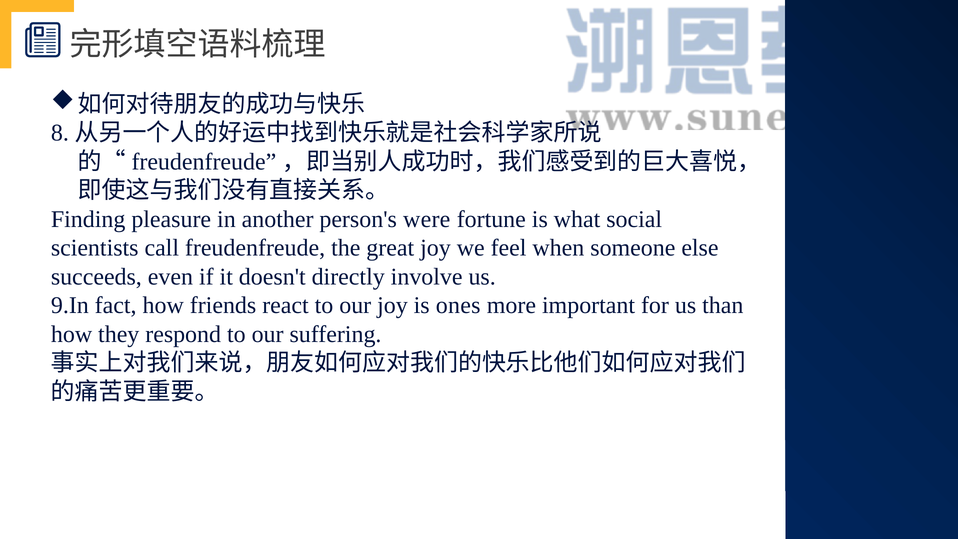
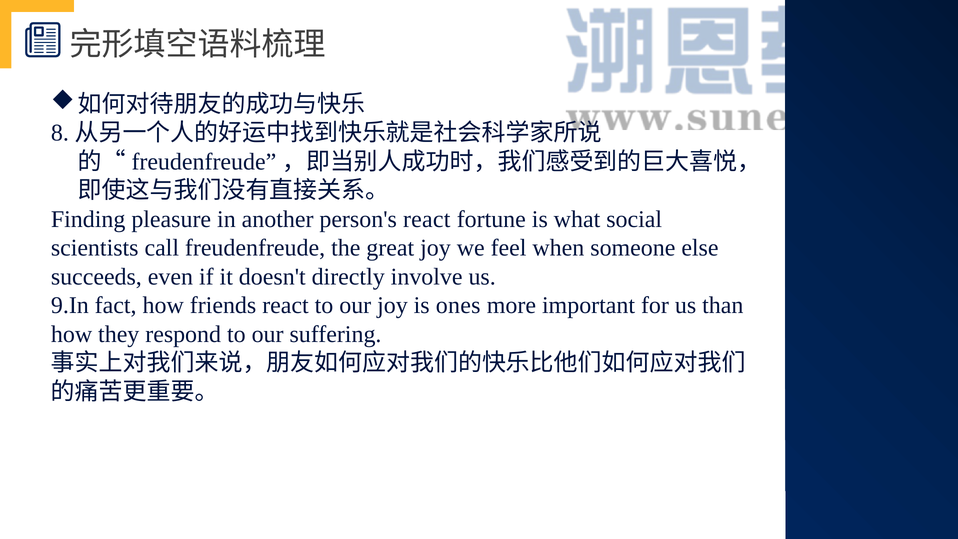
person's were: were -> react (427, 219)
